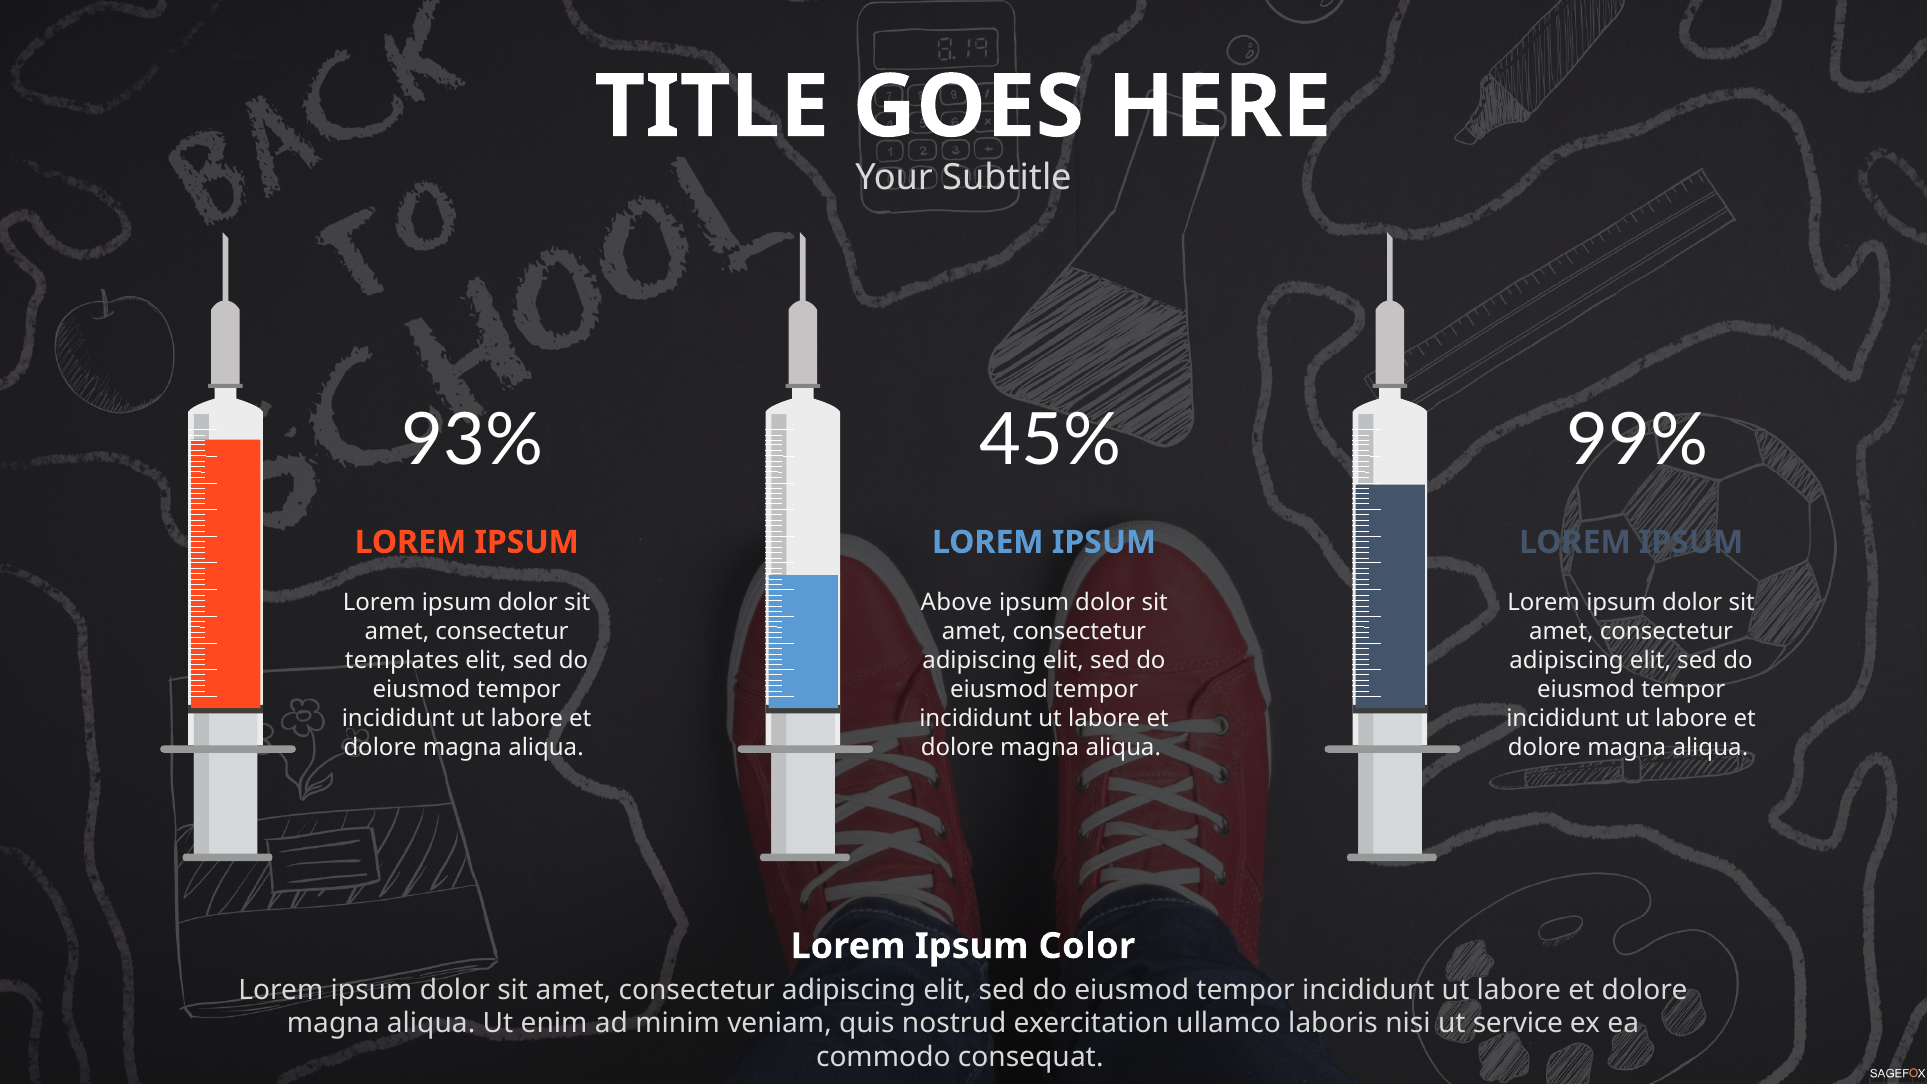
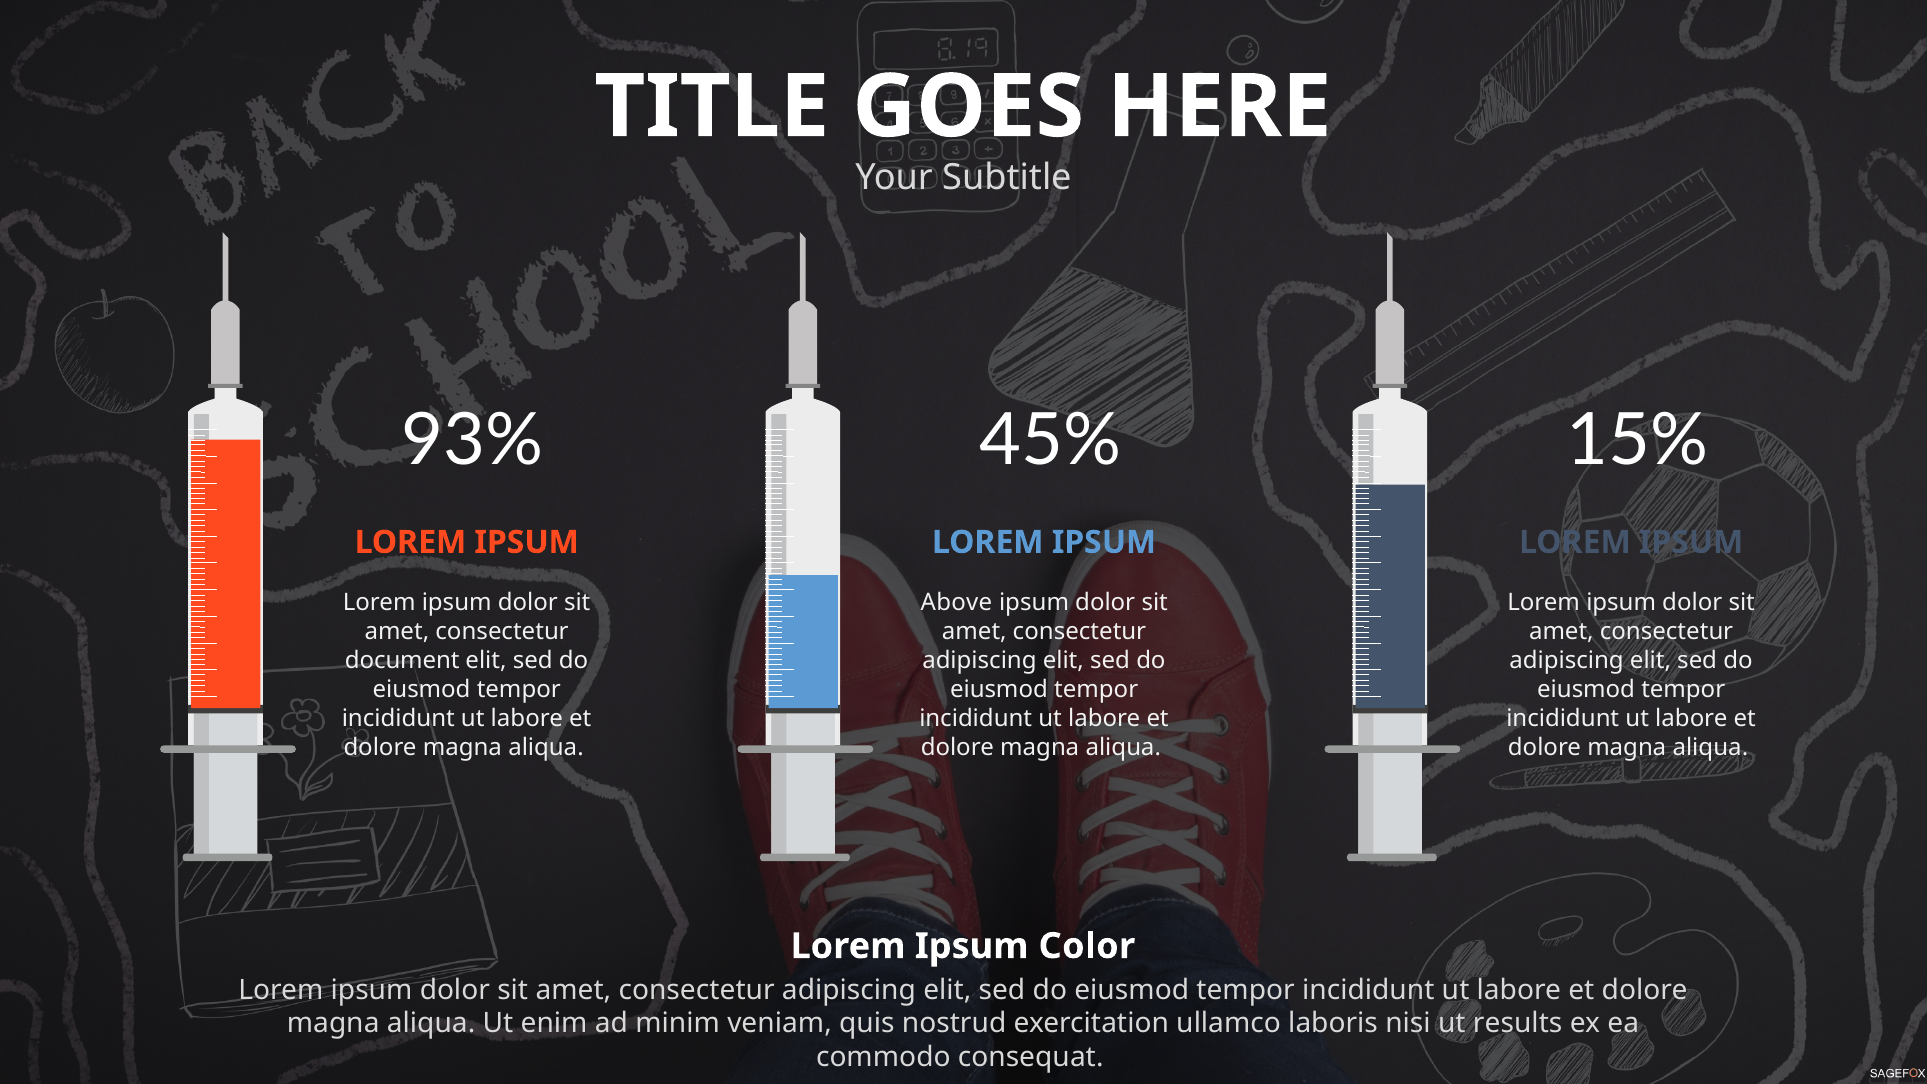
99%: 99% -> 15% (1637, 440)
templates: templates -> document (402, 660)
service: service -> results (1518, 1023)
